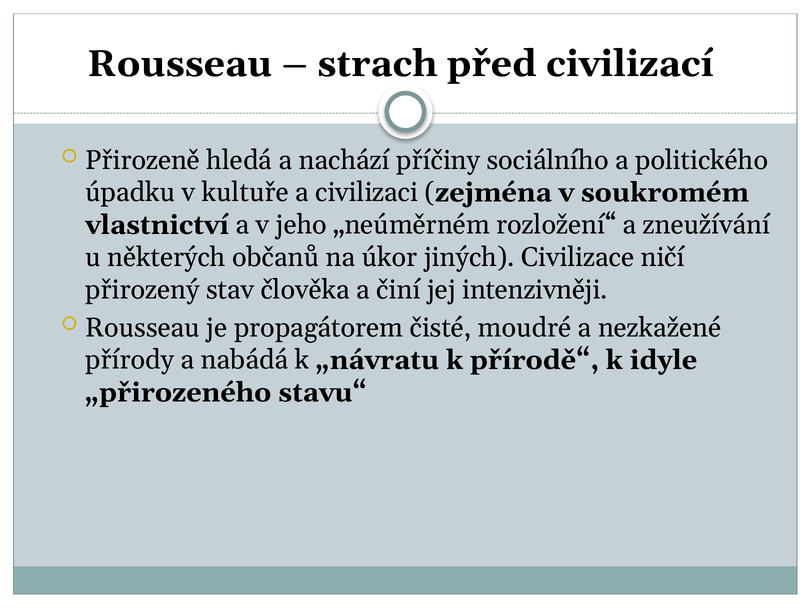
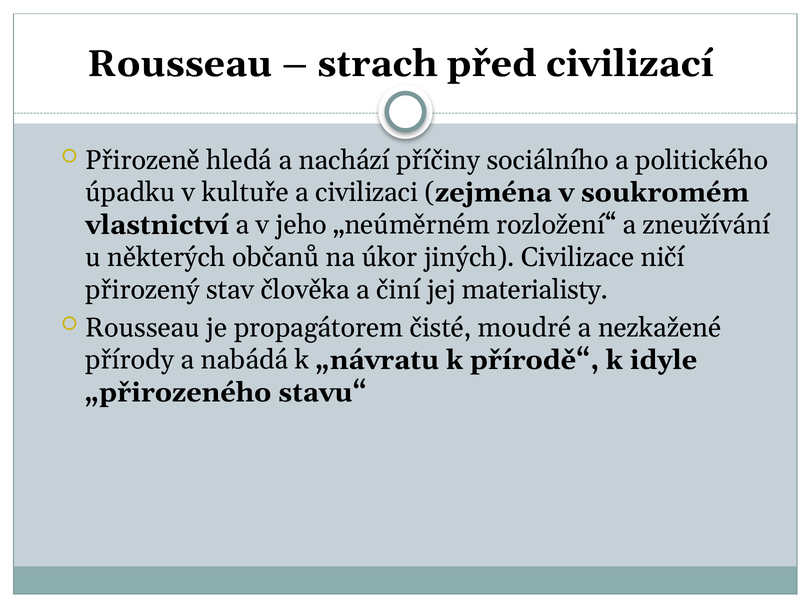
intenzivněji: intenzivněji -> materialisty (535, 290)
